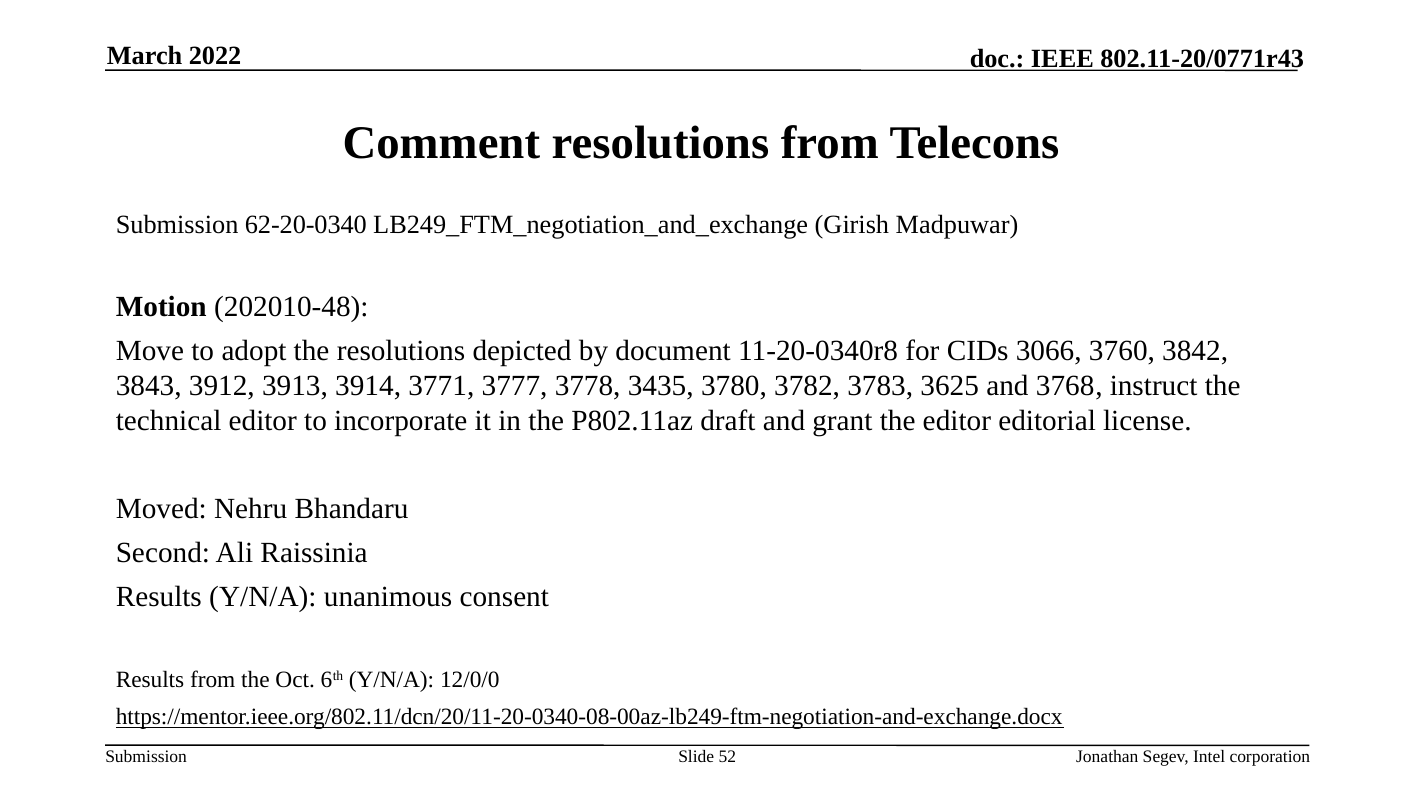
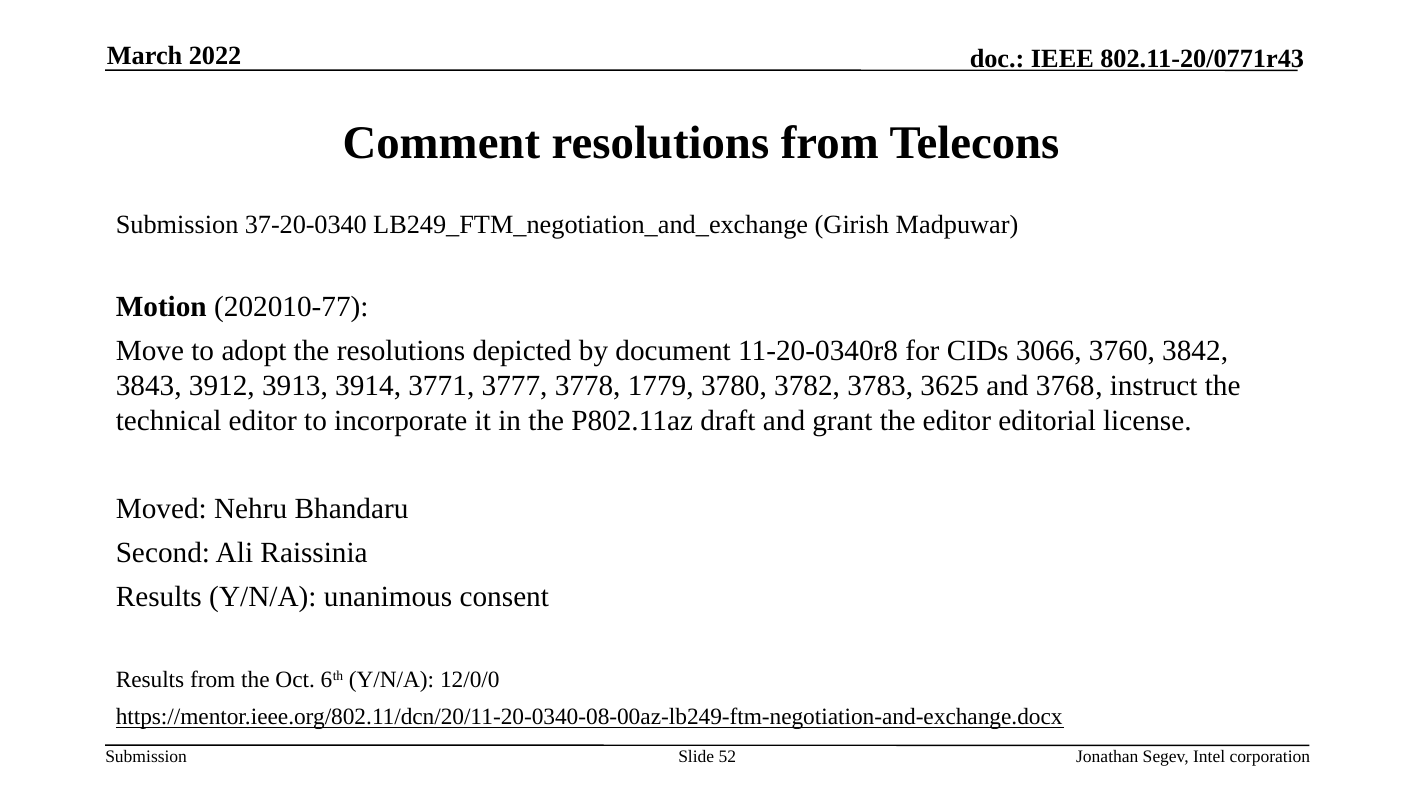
62-20-0340: 62-20-0340 -> 37-20-0340 (306, 224)
202010-48: 202010-48 -> 202010-77 (291, 307)
3435: 3435 -> 1779 (661, 386)
